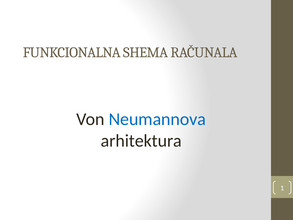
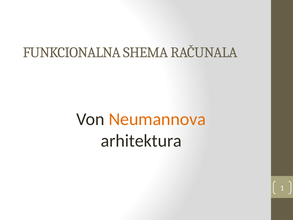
Neumannova colour: blue -> orange (157, 119)
